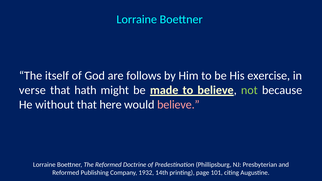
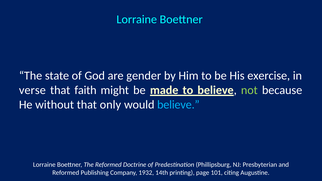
itself: itself -> state (57, 76)
follows: follows -> gender (144, 76)
hath: hath -> faith (85, 90)
here: here -> only (110, 105)
believe colour: pink -> light blue (178, 105)
